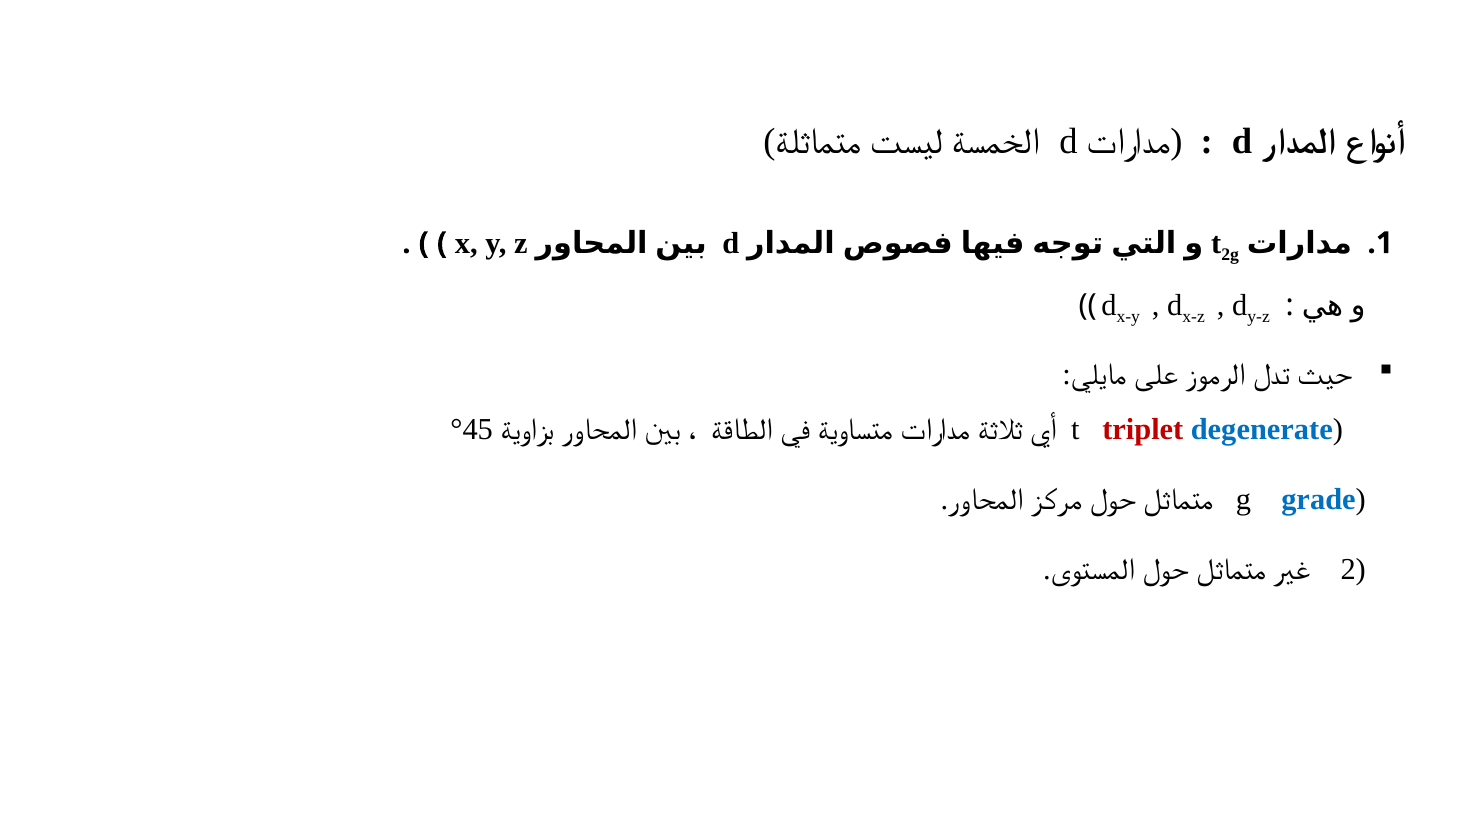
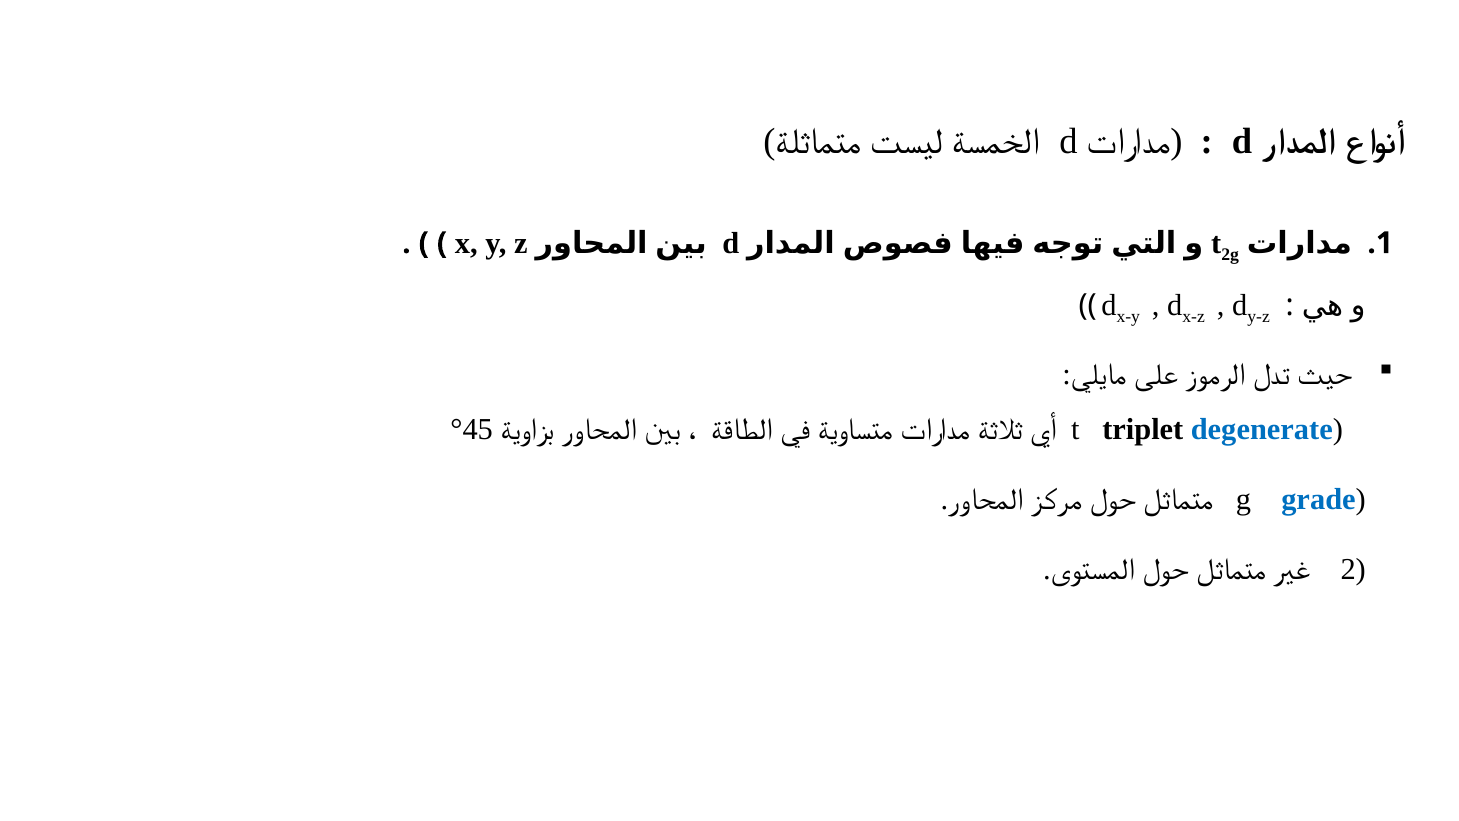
triplet colour: red -> black (1143, 429)
